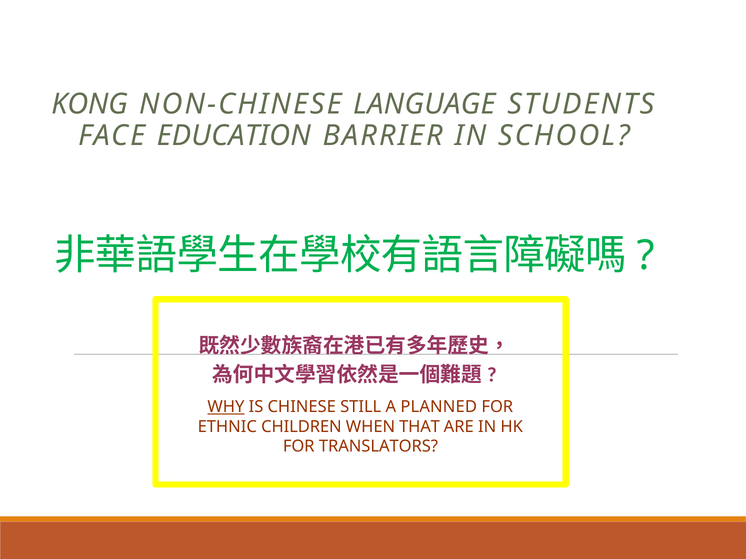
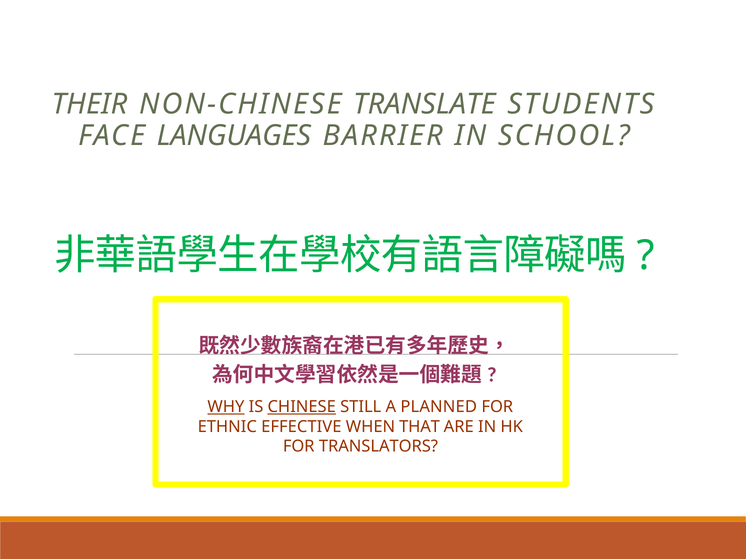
KONG: KONG -> THEIR (89, 104)
LANGUAGE: LANGUAGE -> TRANSLATE (424, 104)
EDUCATION: EDUCATION -> LANGUAGES (234, 136)
CHINESE underline: none -> present (302, 407)
CHILDREN: CHILDREN -> EFFECTIVE (301, 427)
